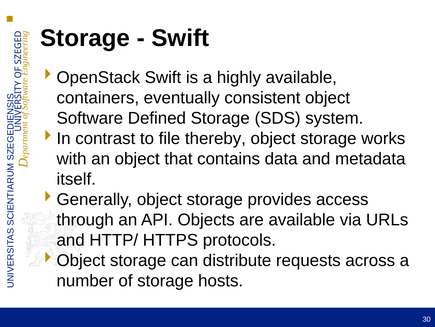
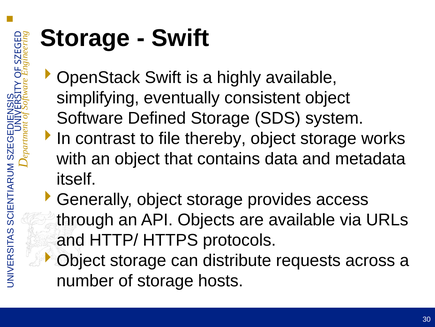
containers: containers -> simplifying (98, 98)
